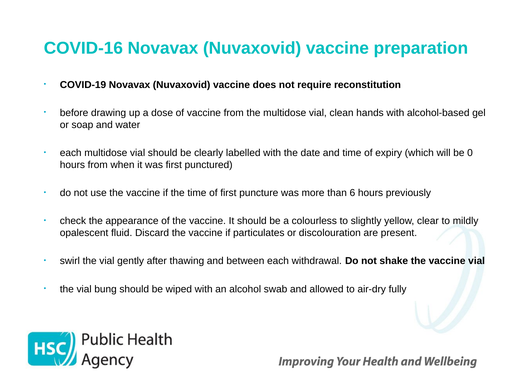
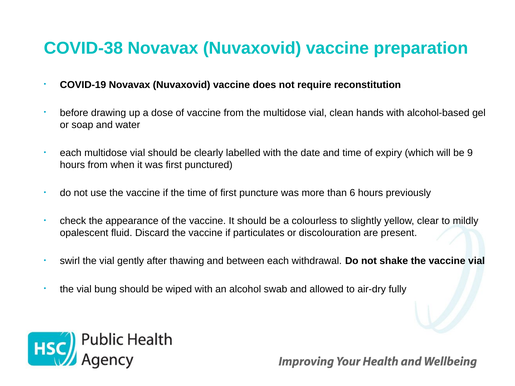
COVID-16: COVID-16 -> COVID-38 (83, 48)
0: 0 -> 9 (470, 153)
